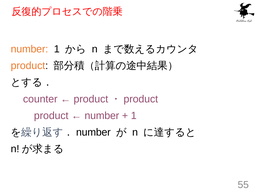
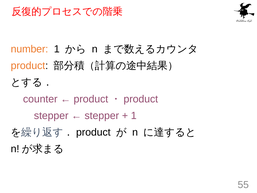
product: product -> stepper (51, 115)
number: number -> stepper (102, 115)
number: number -> product (93, 132)
